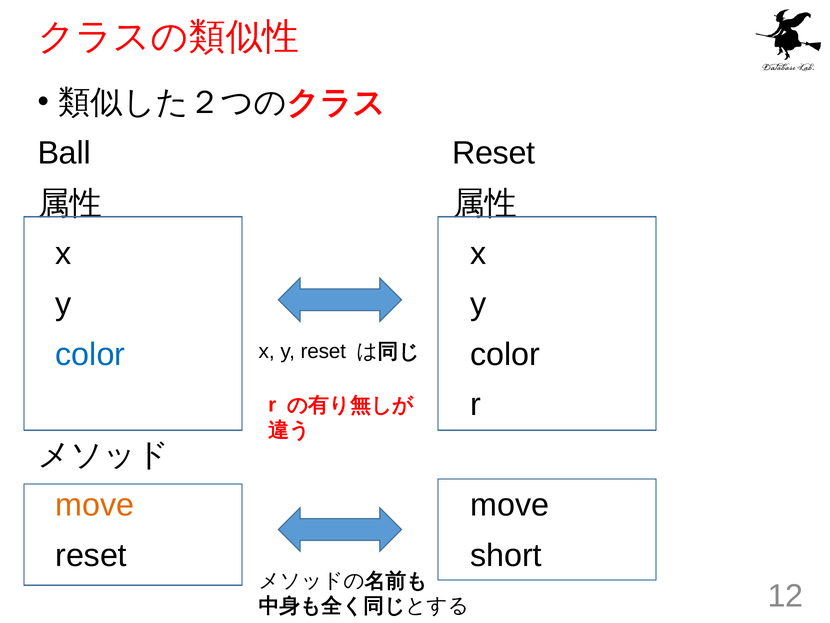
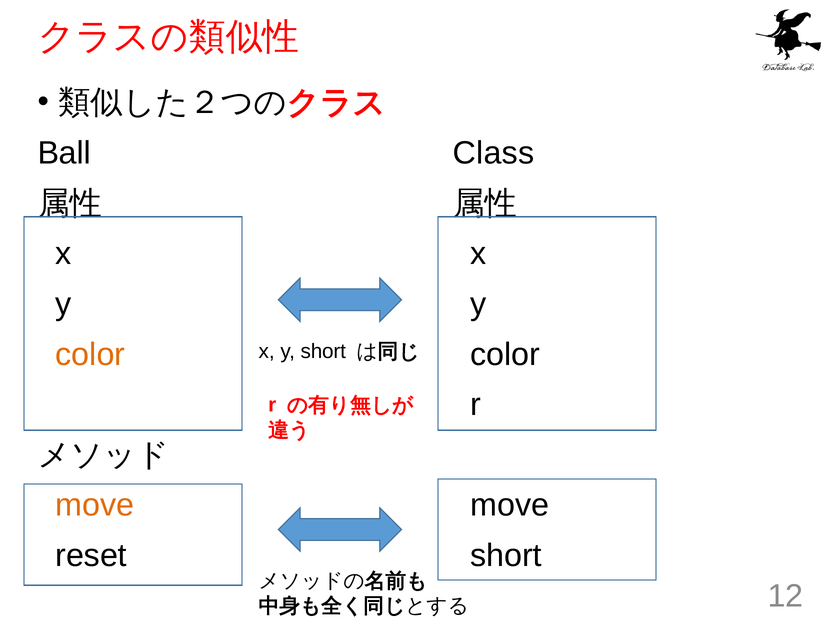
Ball Reset: Reset -> Class (493, 153)
color colour: blue -> orange (90, 354)
y reset: reset -> short (323, 351)
